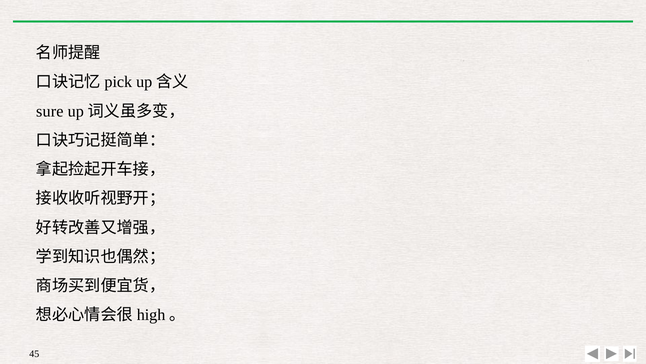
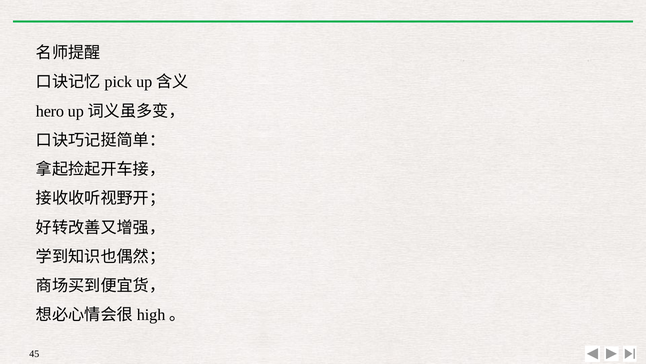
sure: sure -> hero (50, 111)
